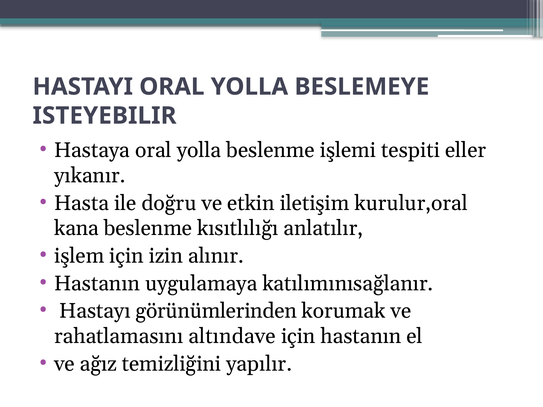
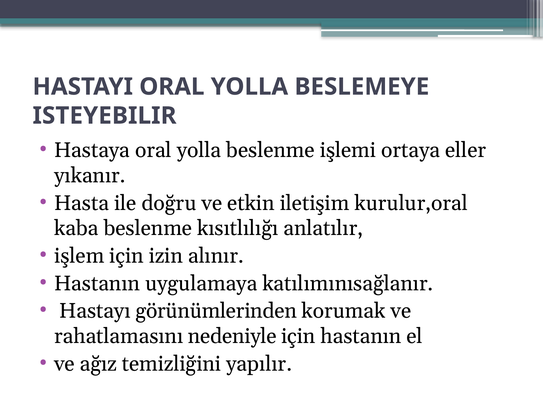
tespiti: tespiti -> ortaya (411, 150)
kana: kana -> kaba (76, 228)
altındave: altındave -> nedeniyle (232, 336)
